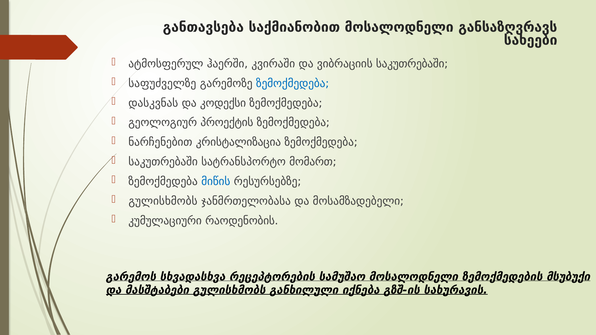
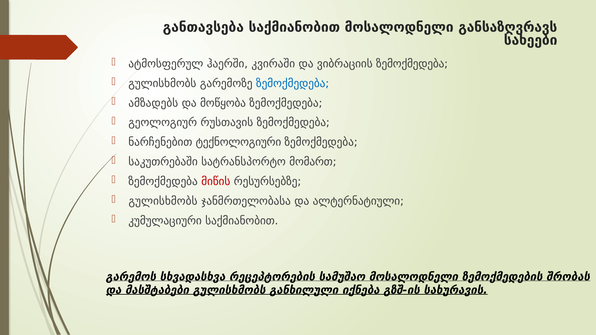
ვიბრაციის საკუთრებაში: საკუთრებაში -> ზემოქმედება (412, 64)
საფუძველზე: საფუძველზე -> გულისხმობს (162, 83)
დასკვნას: დასკვნას -> ამზადებს (153, 103)
კოდექსი: კოდექსი -> მოწყობა (223, 103)
პროექტის: პროექტის -> რუსთავის (227, 123)
კრისტალიზაცია: კრისტალიზაცია -> ტექნოლოგიური (238, 142)
მიწის colour: blue -> red (216, 182)
მოსამზადებელი: მოსამზადებელი -> ალტერნატიული (358, 201)
კუმულაციური რაოდენობის: რაოდენობის -> საქმიანობით (242, 221)
მსუბუქი: მსუბუქი -> შრობას (568, 277)
